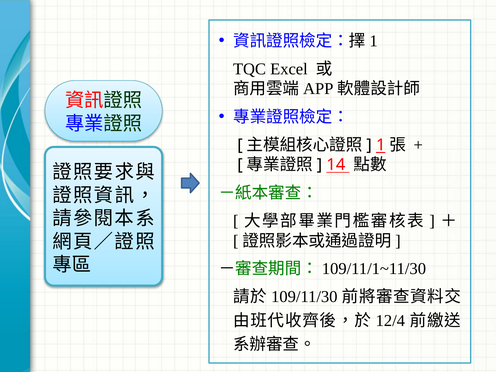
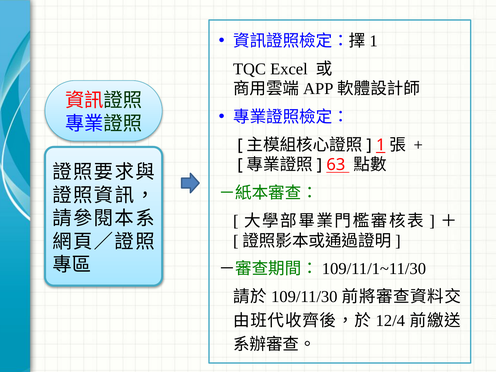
14: 14 -> 63 (336, 165)
